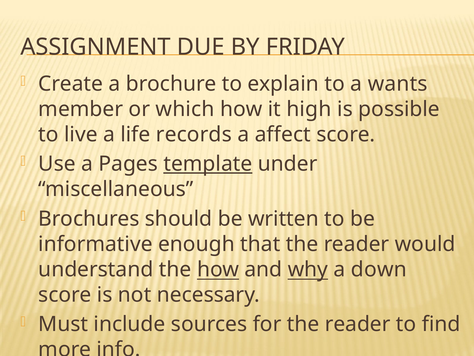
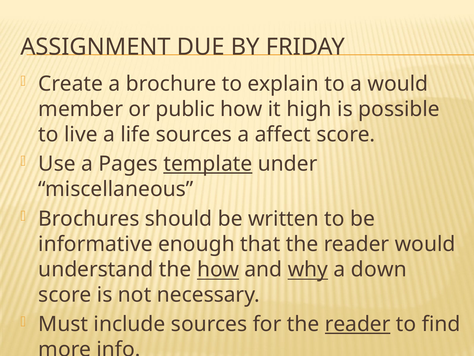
a wants: wants -> would (398, 84)
which: which -> public (185, 109)
life records: records -> sources (194, 134)
reader underline: none -> present (358, 324)
